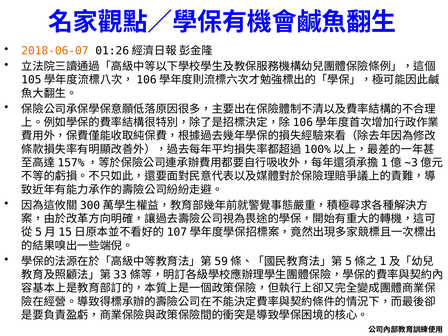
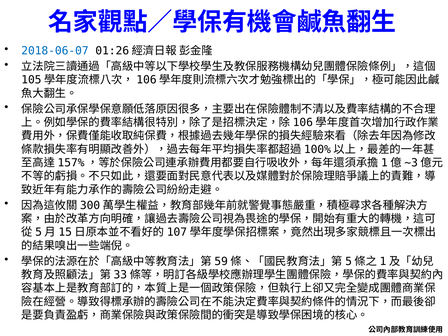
2018-06-07 colour: orange -> blue (55, 51)
